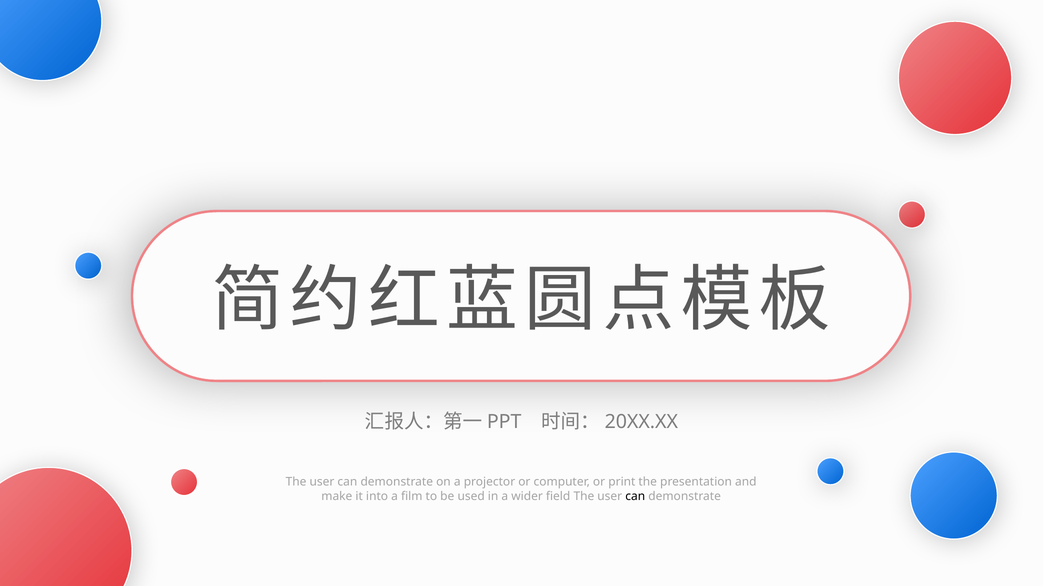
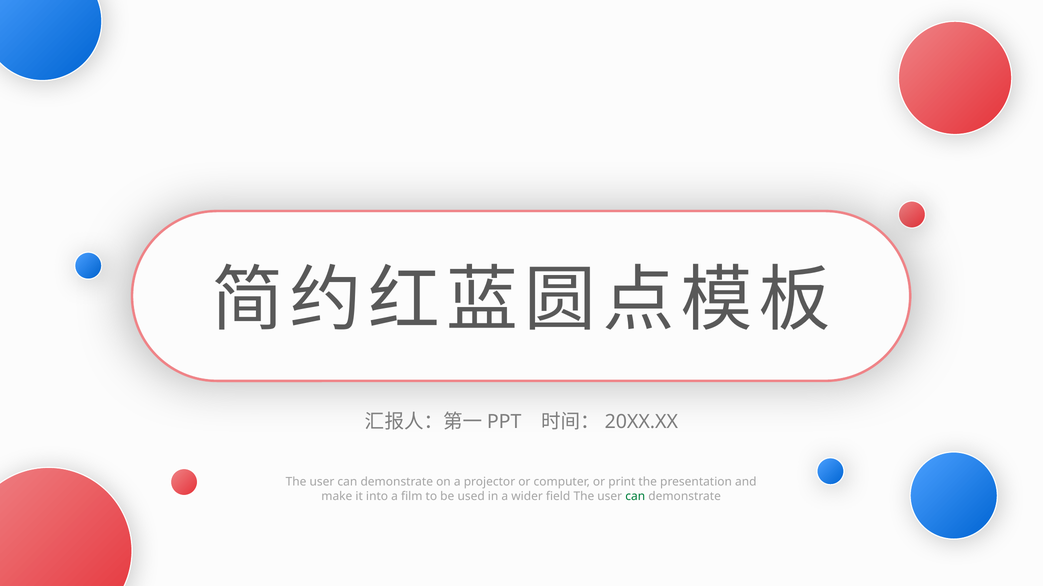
can colour: black -> green (635, 497)
